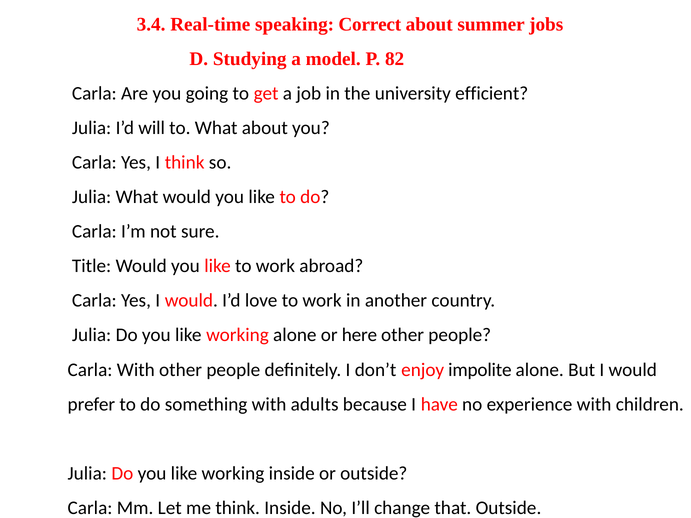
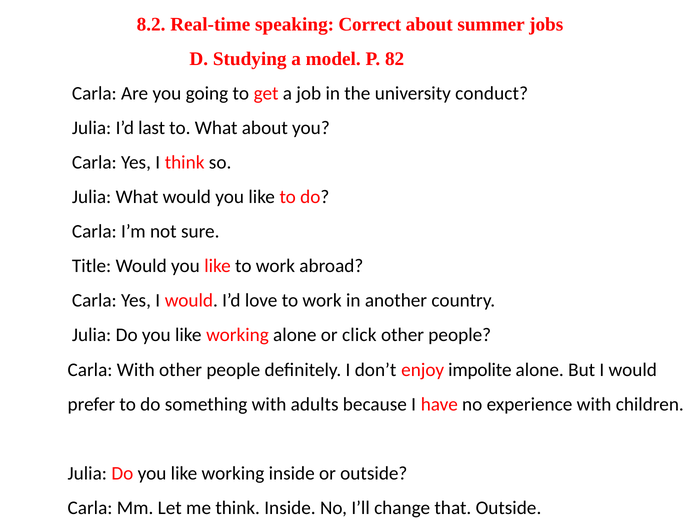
3.4: 3.4 -> 8.2 (151, 24)
efficient: efficient -> conduct (492, 93)
will: will -> last (152, 128)
here: here -> click (359, 335)
